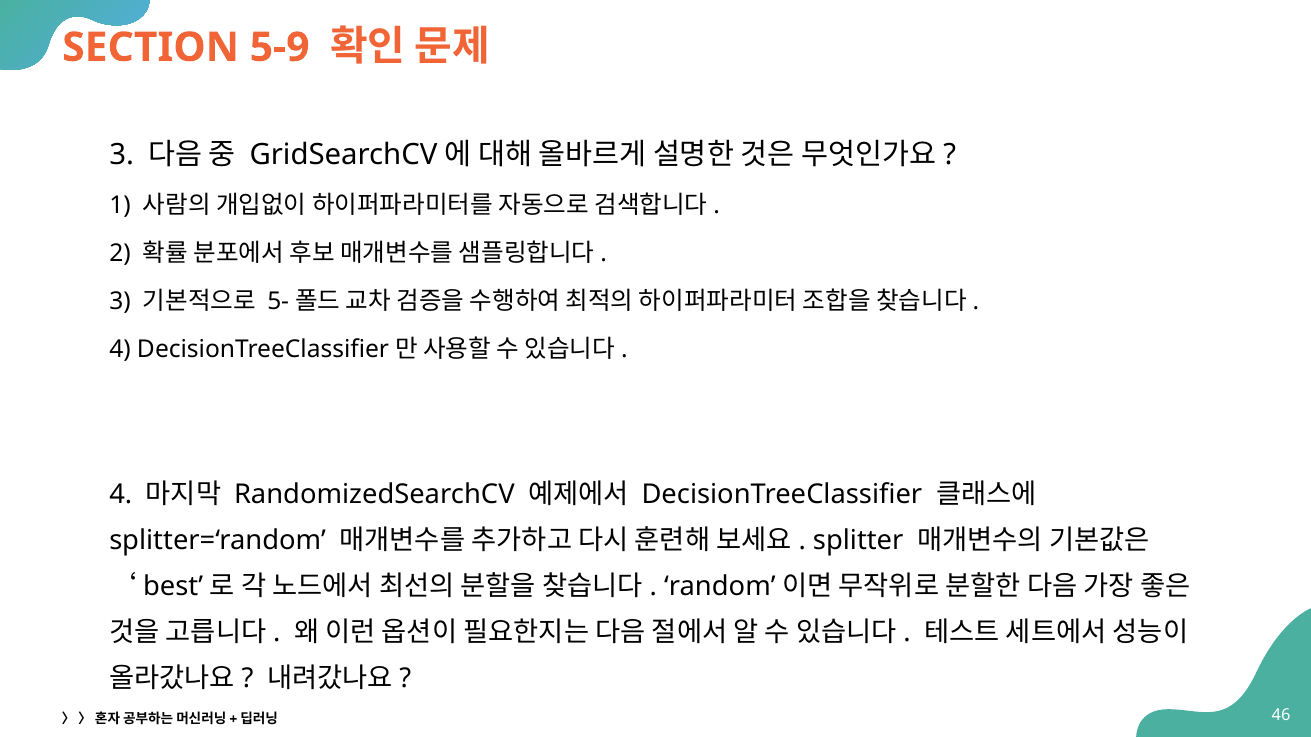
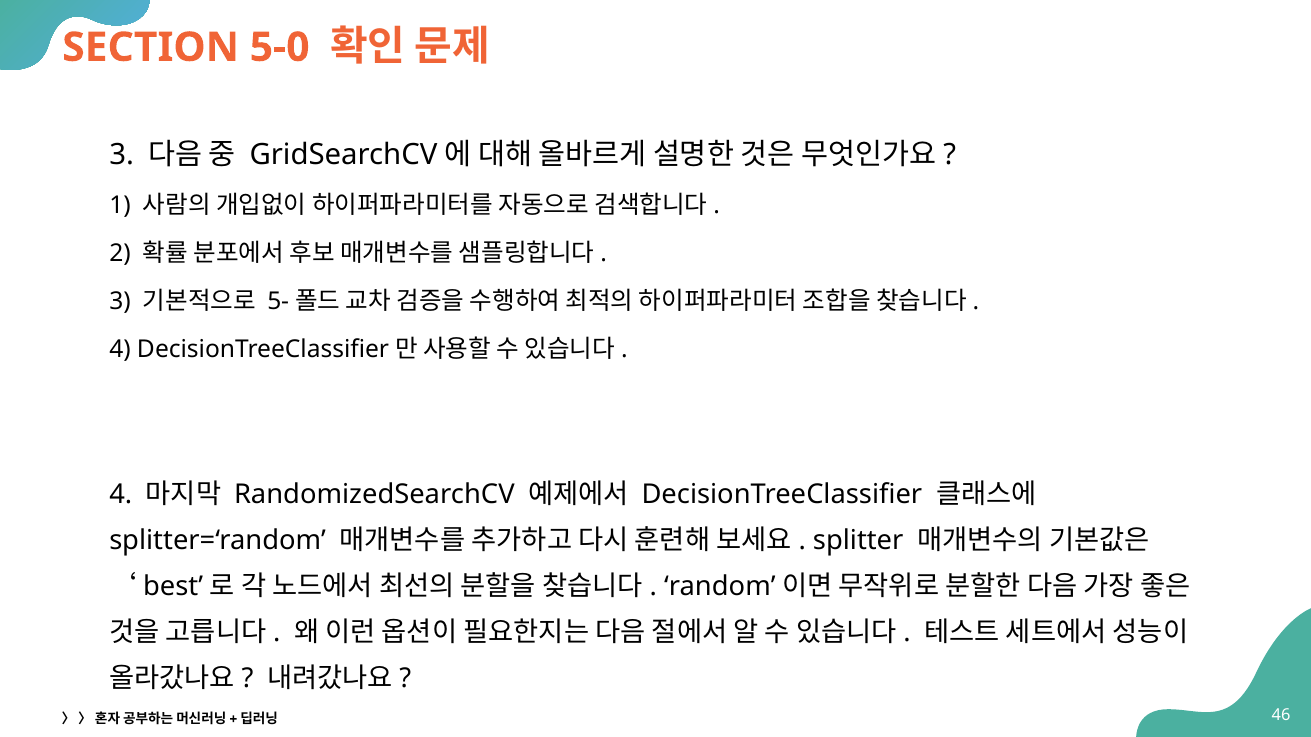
5-9: 5-9 -> 5-0 (280, 47)
